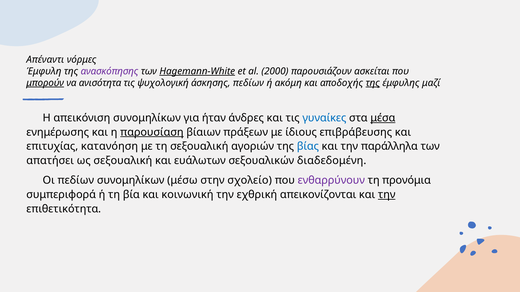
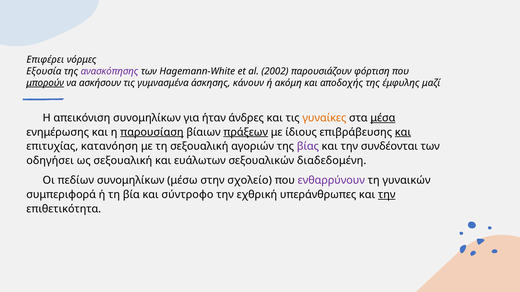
Απέναντι: Απέναντι -> Επιφέρει (45, 60)
Έμφυλη: Έμφυλη -> Εξουσία (44, 71)
Hagemann-White underline: present -> none (197, 71)
2000: 2000 -> 2002 (275, 71)
ασκείται: ασκείται -> φόρτιση (372, 71)
ανισότητα: ανισότητα -> ασκήσουν (100, 83)
ψυχολογική: ψυχολογική -> γυμνασμένα (163, 83)
άσκησης πεδίων: πεδίων -> κάνουν (248, 83)
της underline: present -> none (373, 83)
γυναίκες colour: blue -> orange (324, 118)
πράξεων underline: none -> present (246, 132)
και underline: none -> present (403, 132)
βίας colour: blue -> purple (308, 147)
παράλληλα: παράλληλα -> συνδέονται (389, 147)
απατήσει: απατήσει -> οδηγήσει (50, 161)
προνόμια: προνόμια -> γυναικών (406, 181)
κοινωνική: κοινωνική -> σύντροφο (187, 195)
απεικονίζονται: απεικονίζονται -> υπεράνθρωπες (318, 195)
